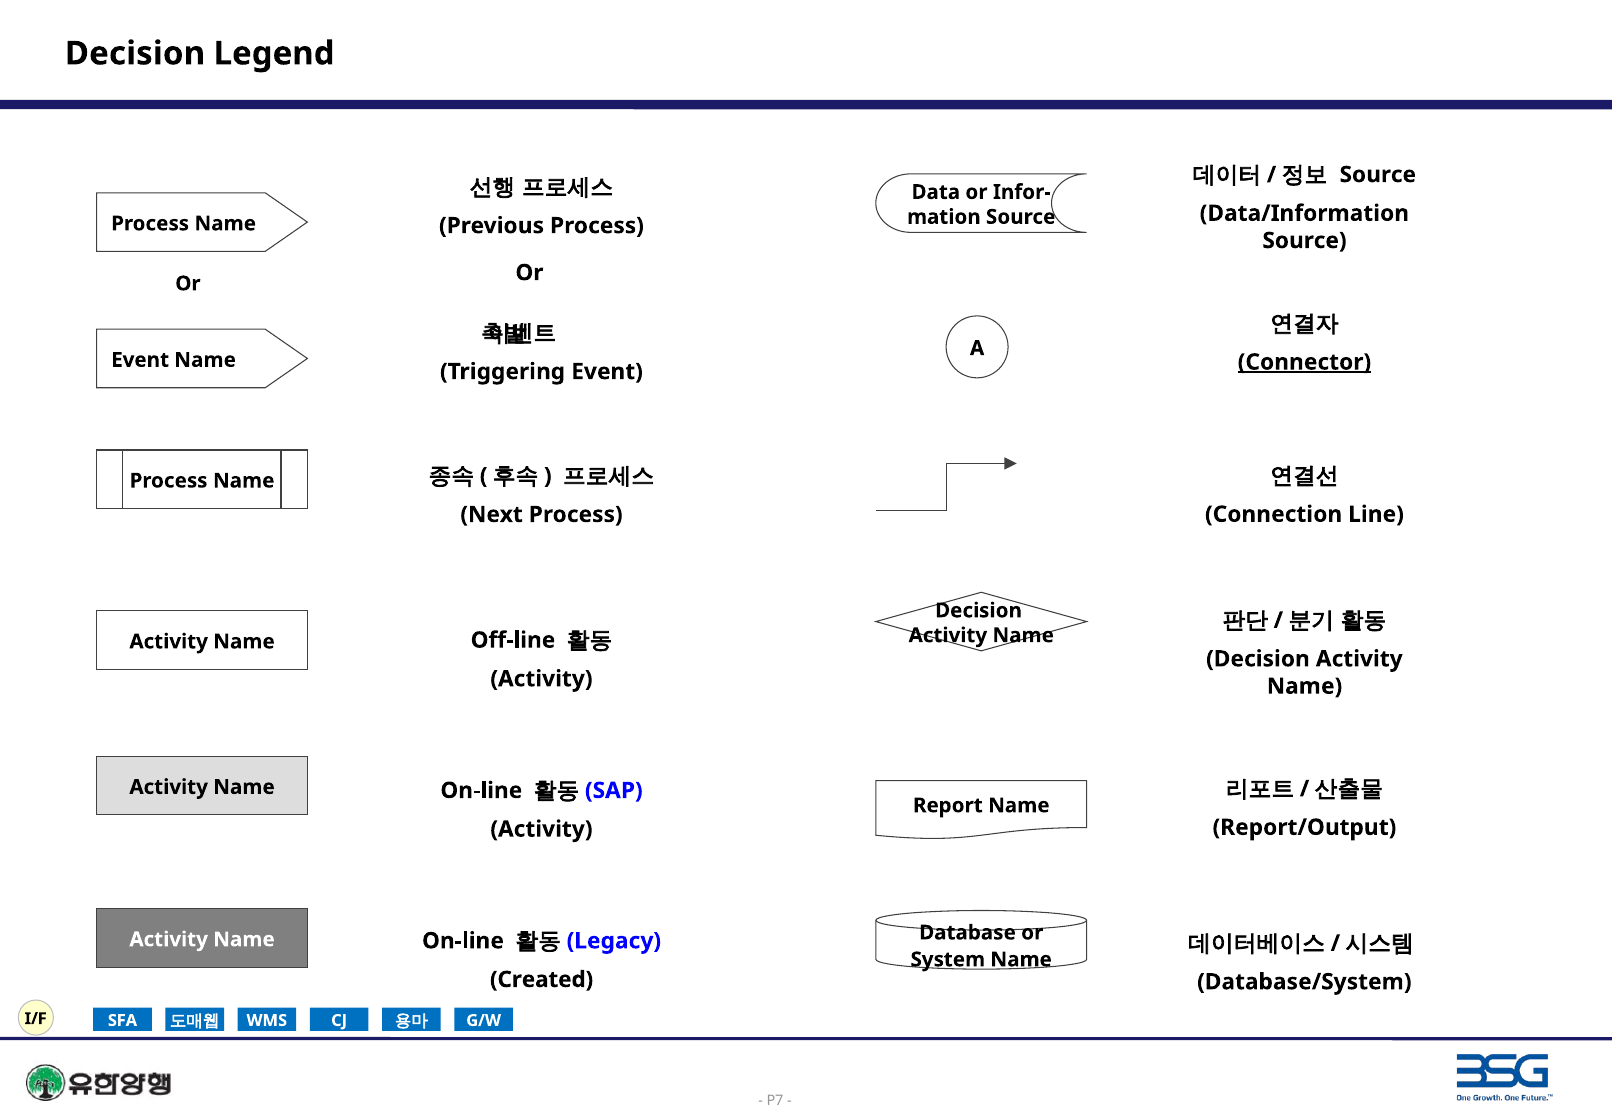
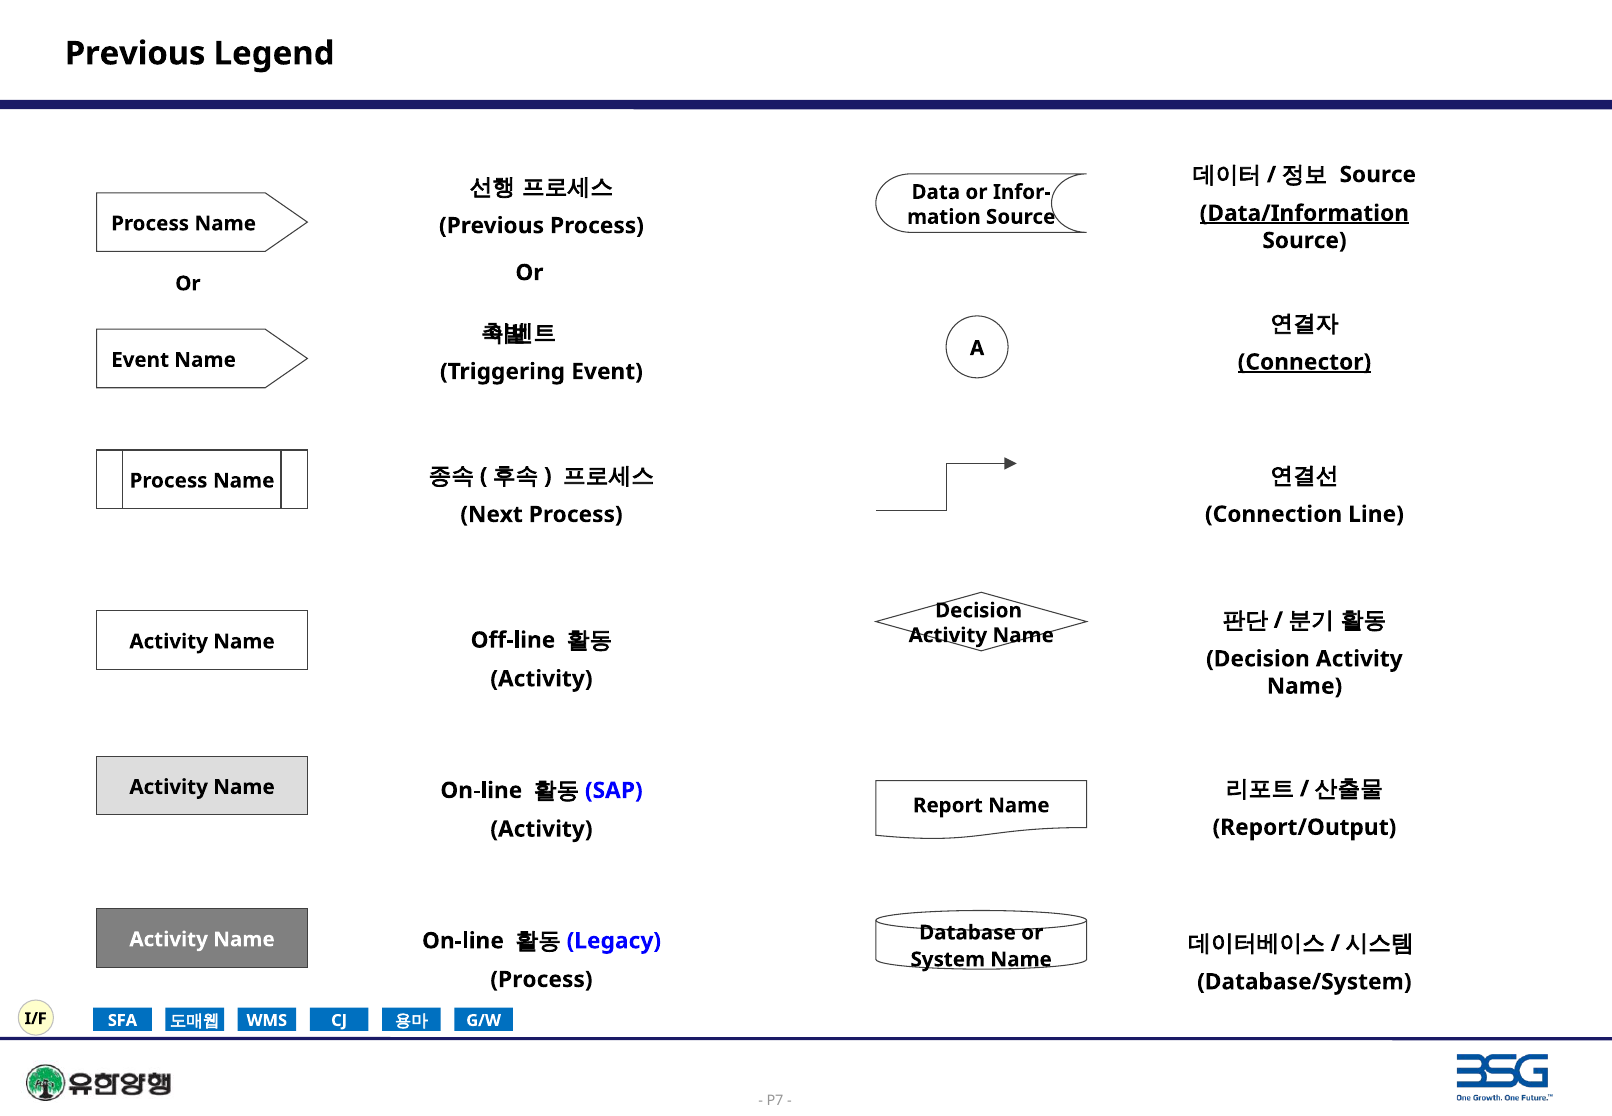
Decision: Decision -> Previous (135, 54)
Data/Information underline: none -> present (1304, 213)
Created: Created -> Process (541, 980)
